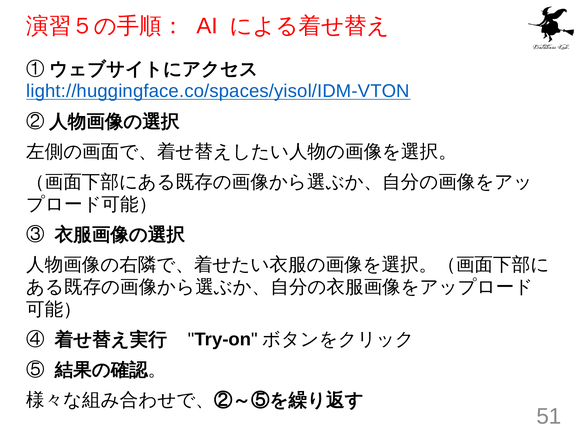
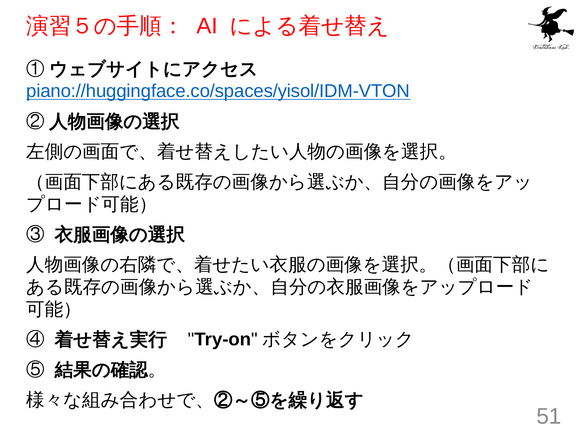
light://huggingface.co/spaces/yisol/IDM-VTON: light://huggingface.co/spaces/yisol/IDM-VTON -> piano://huggingface.co/spaces/yisol/IDM-VTON (218, 91)
